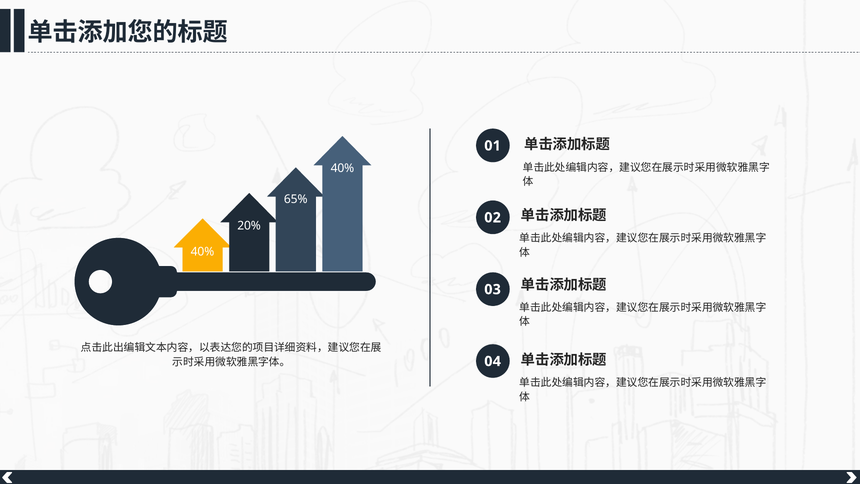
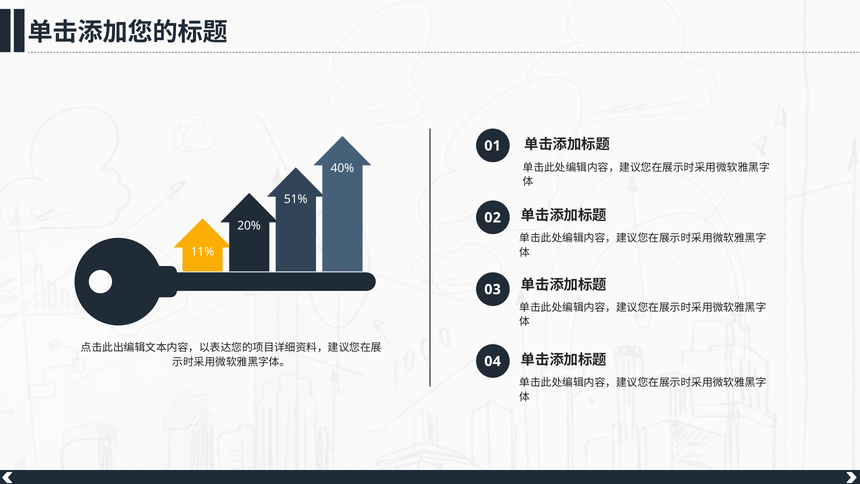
65%: 65% -> 51% (296, 199)
40%: 40% -> 11% (202, 252)
